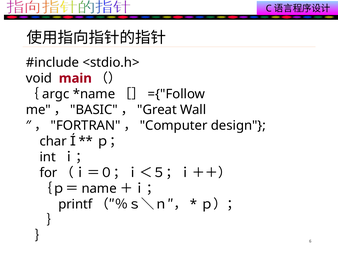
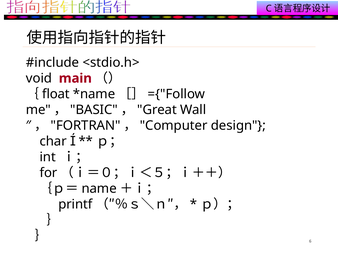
argc: argc -> float (56, 94)
